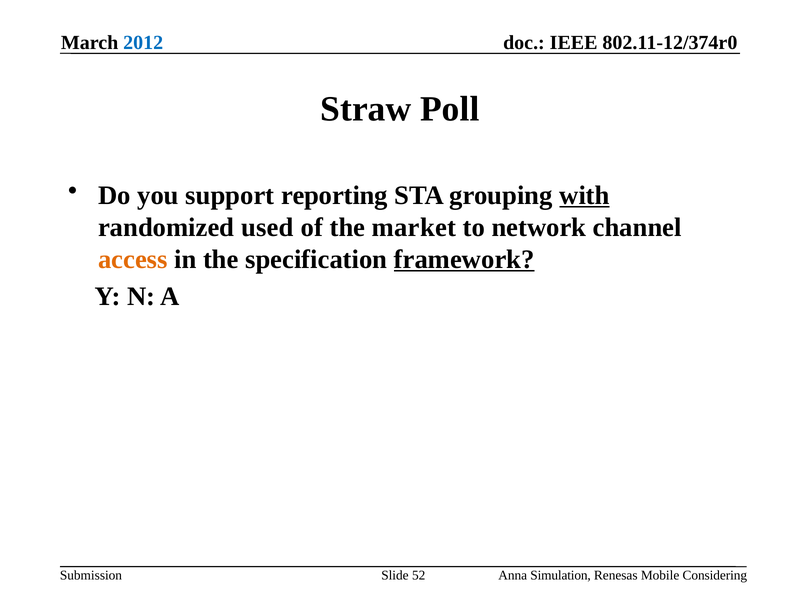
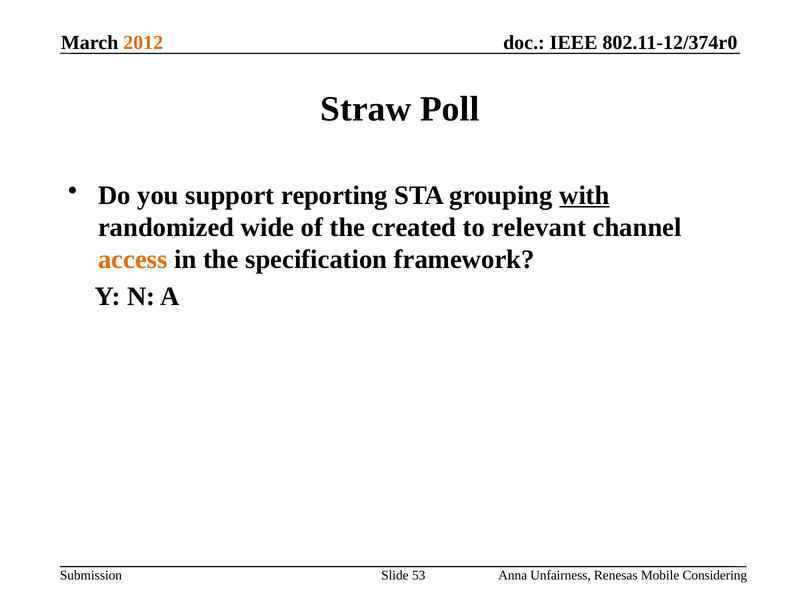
2012 colour: blue -> orange (143, 43)
used: used -> wide (268, 227)
market: market -> created (414, 227)
network: network -> relevant (539, 227)
framework underline: present -> none (464, 259)
52: 52 -> 53 (419, 575)
Simulation: Simulation -> Unfairness (561, 575)
